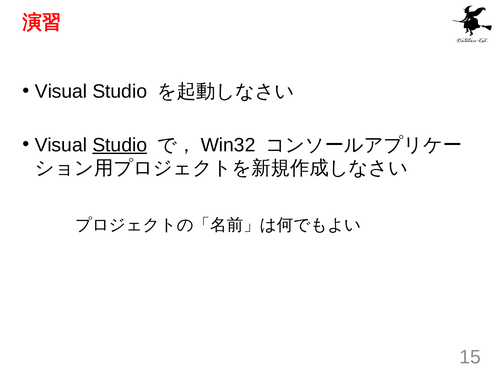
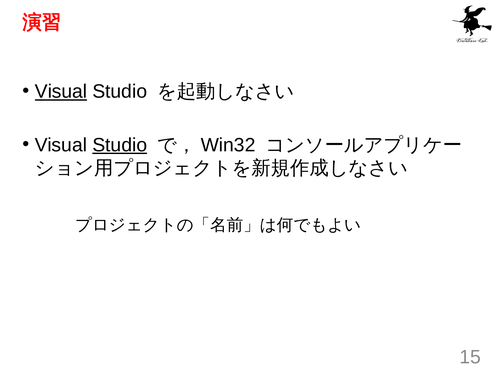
Visual underline: none -> present (61, 92)
